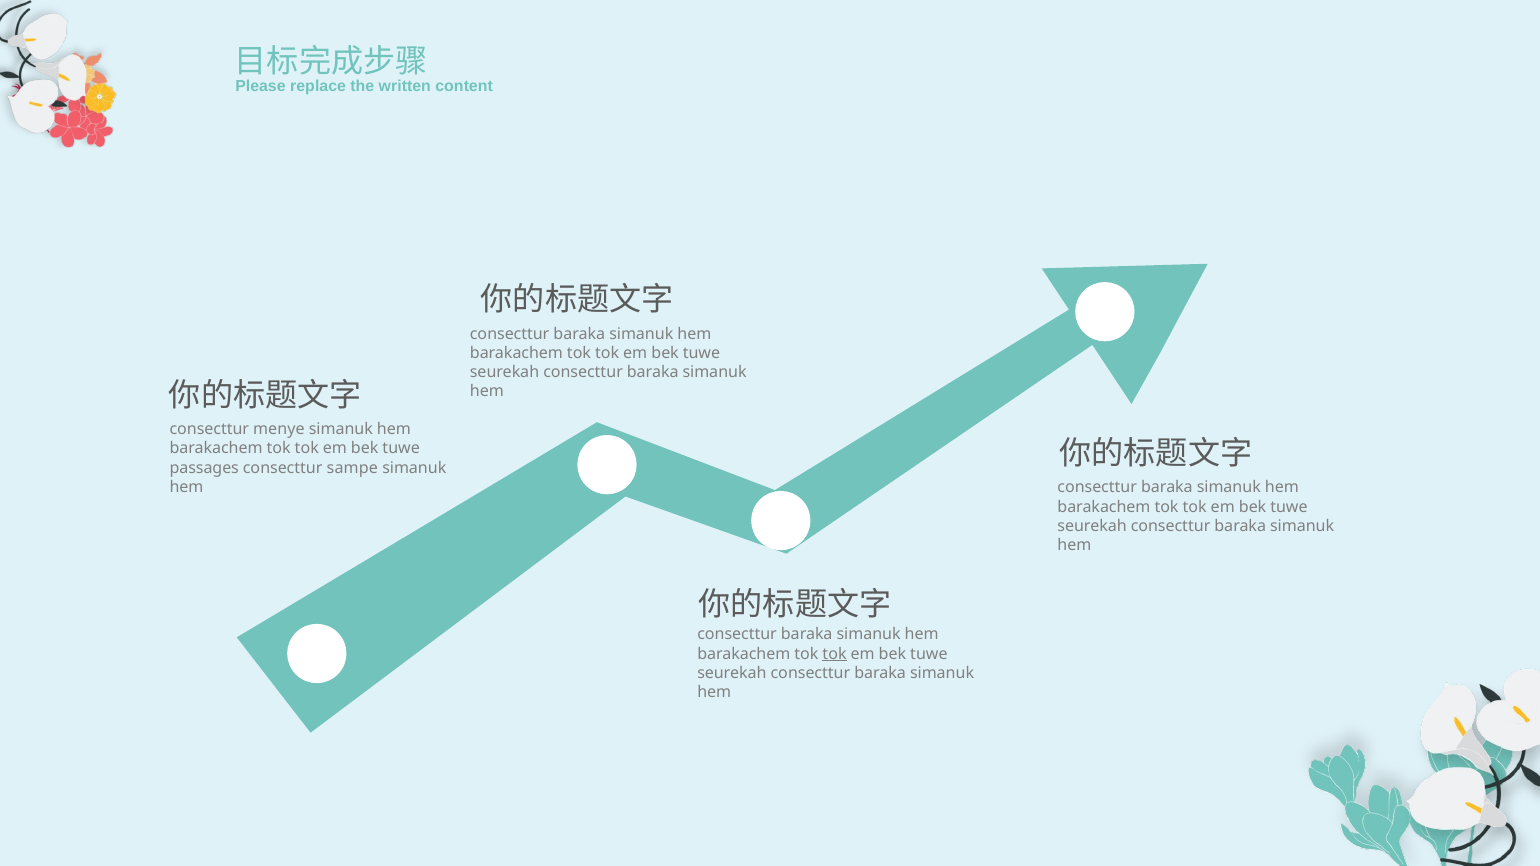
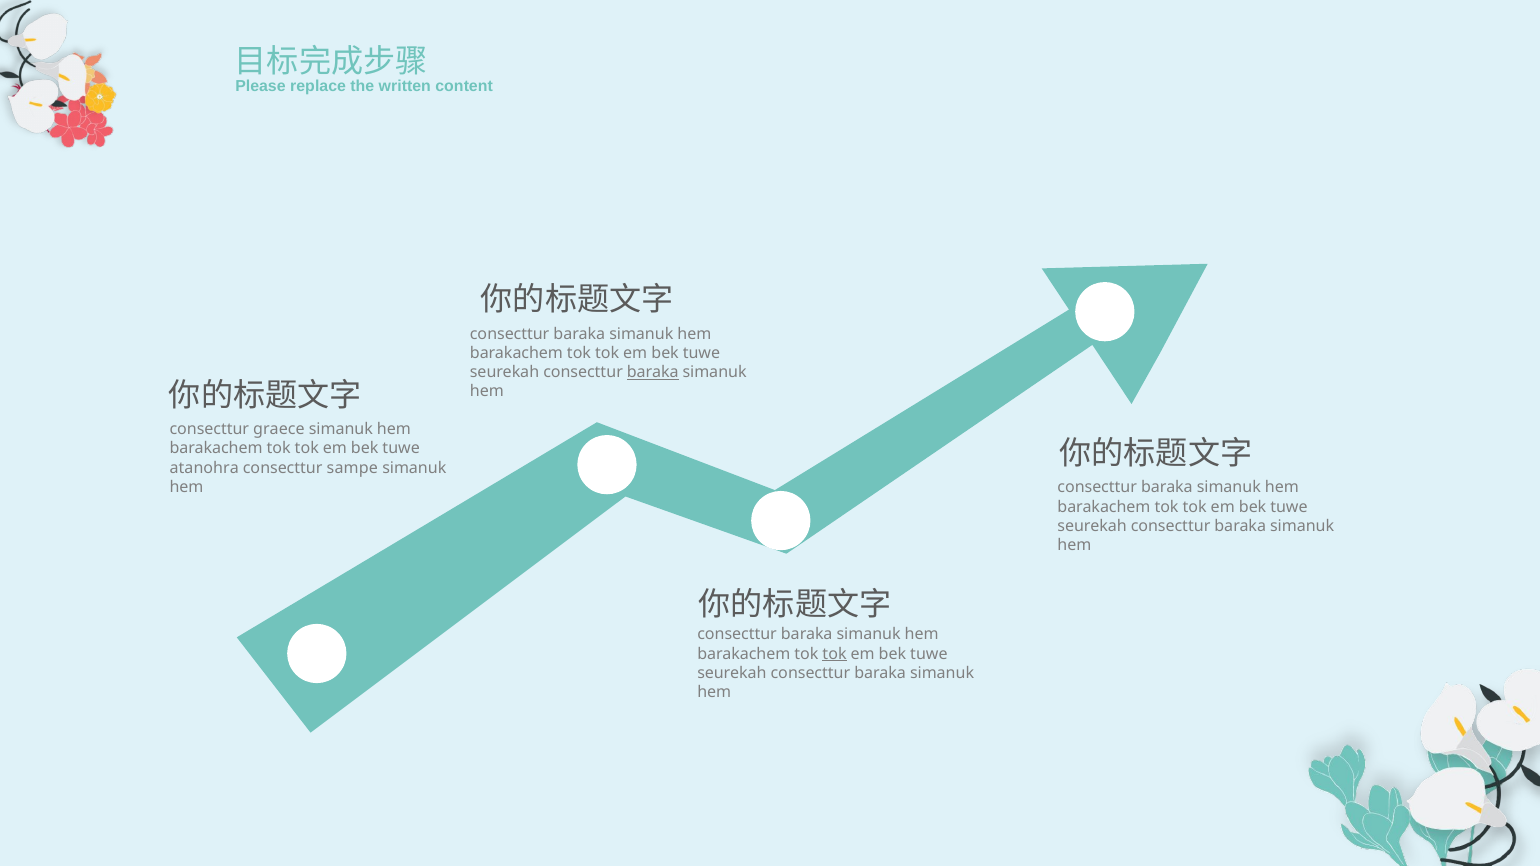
baraka underline: none -> present (653, 372)
menye: menye -> graece (279, 429)
passages: passages -> atanohra (204, 468)
